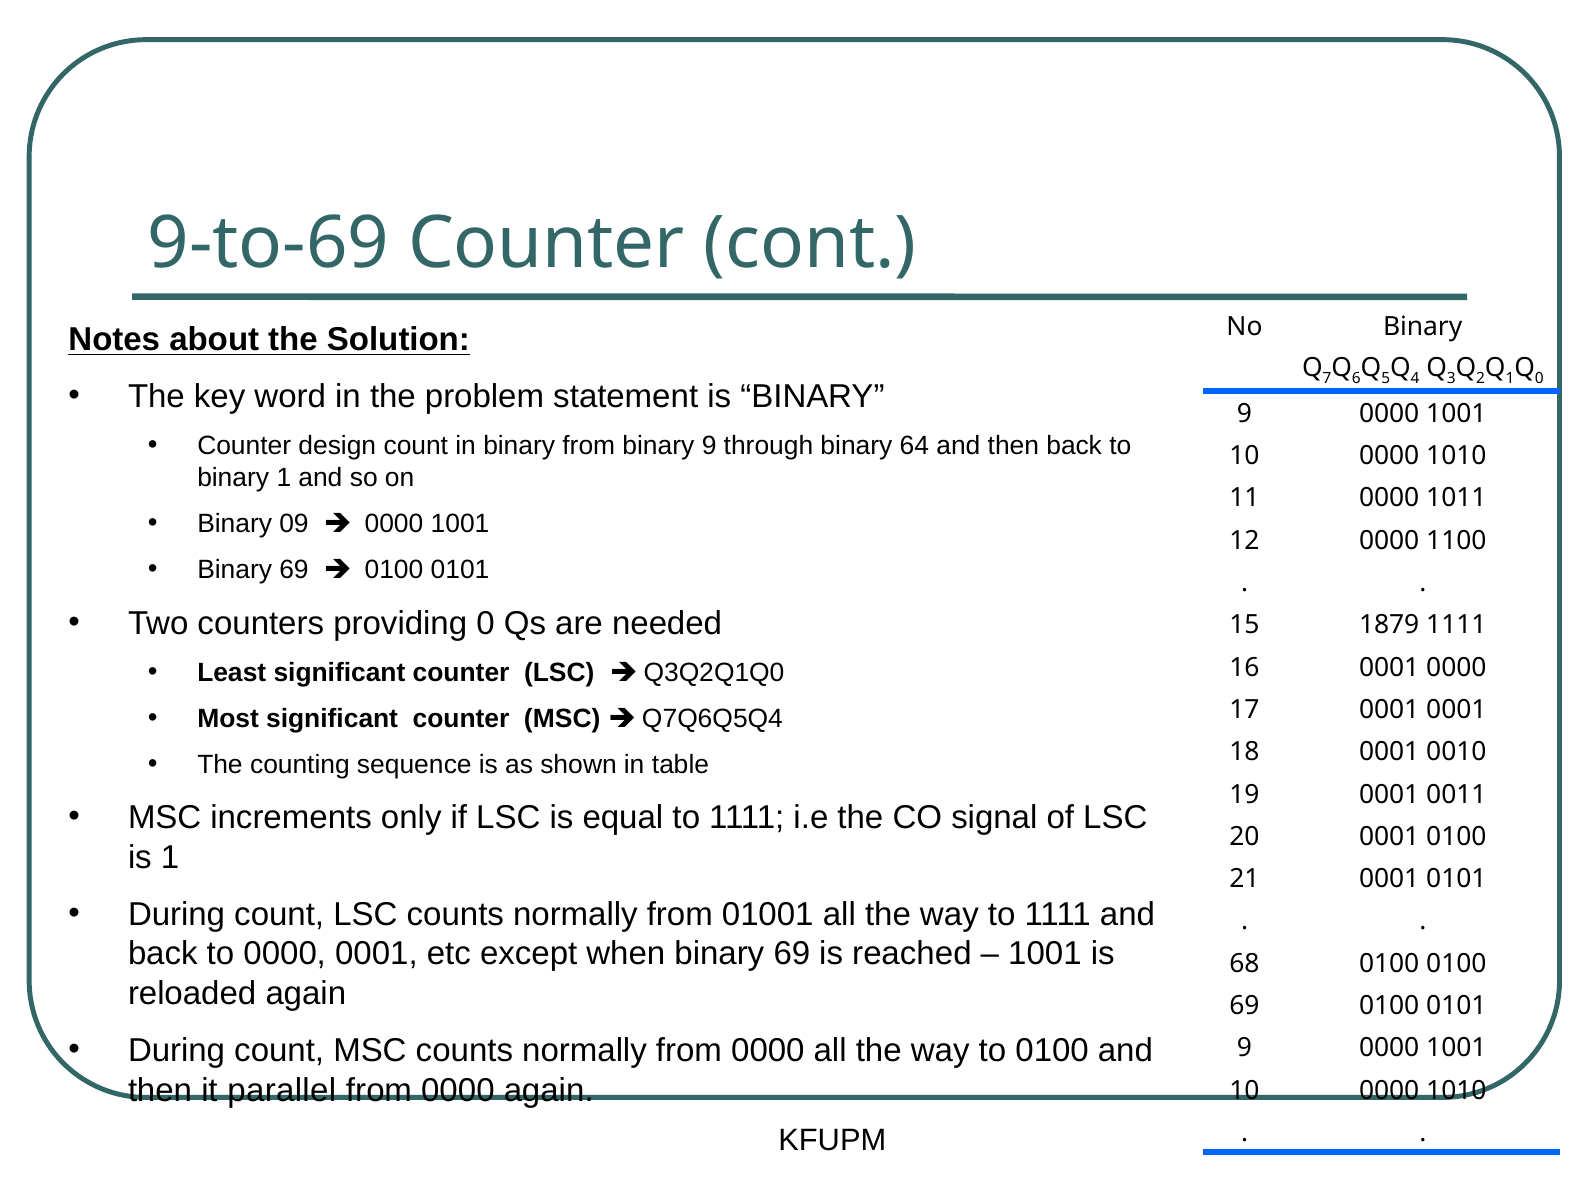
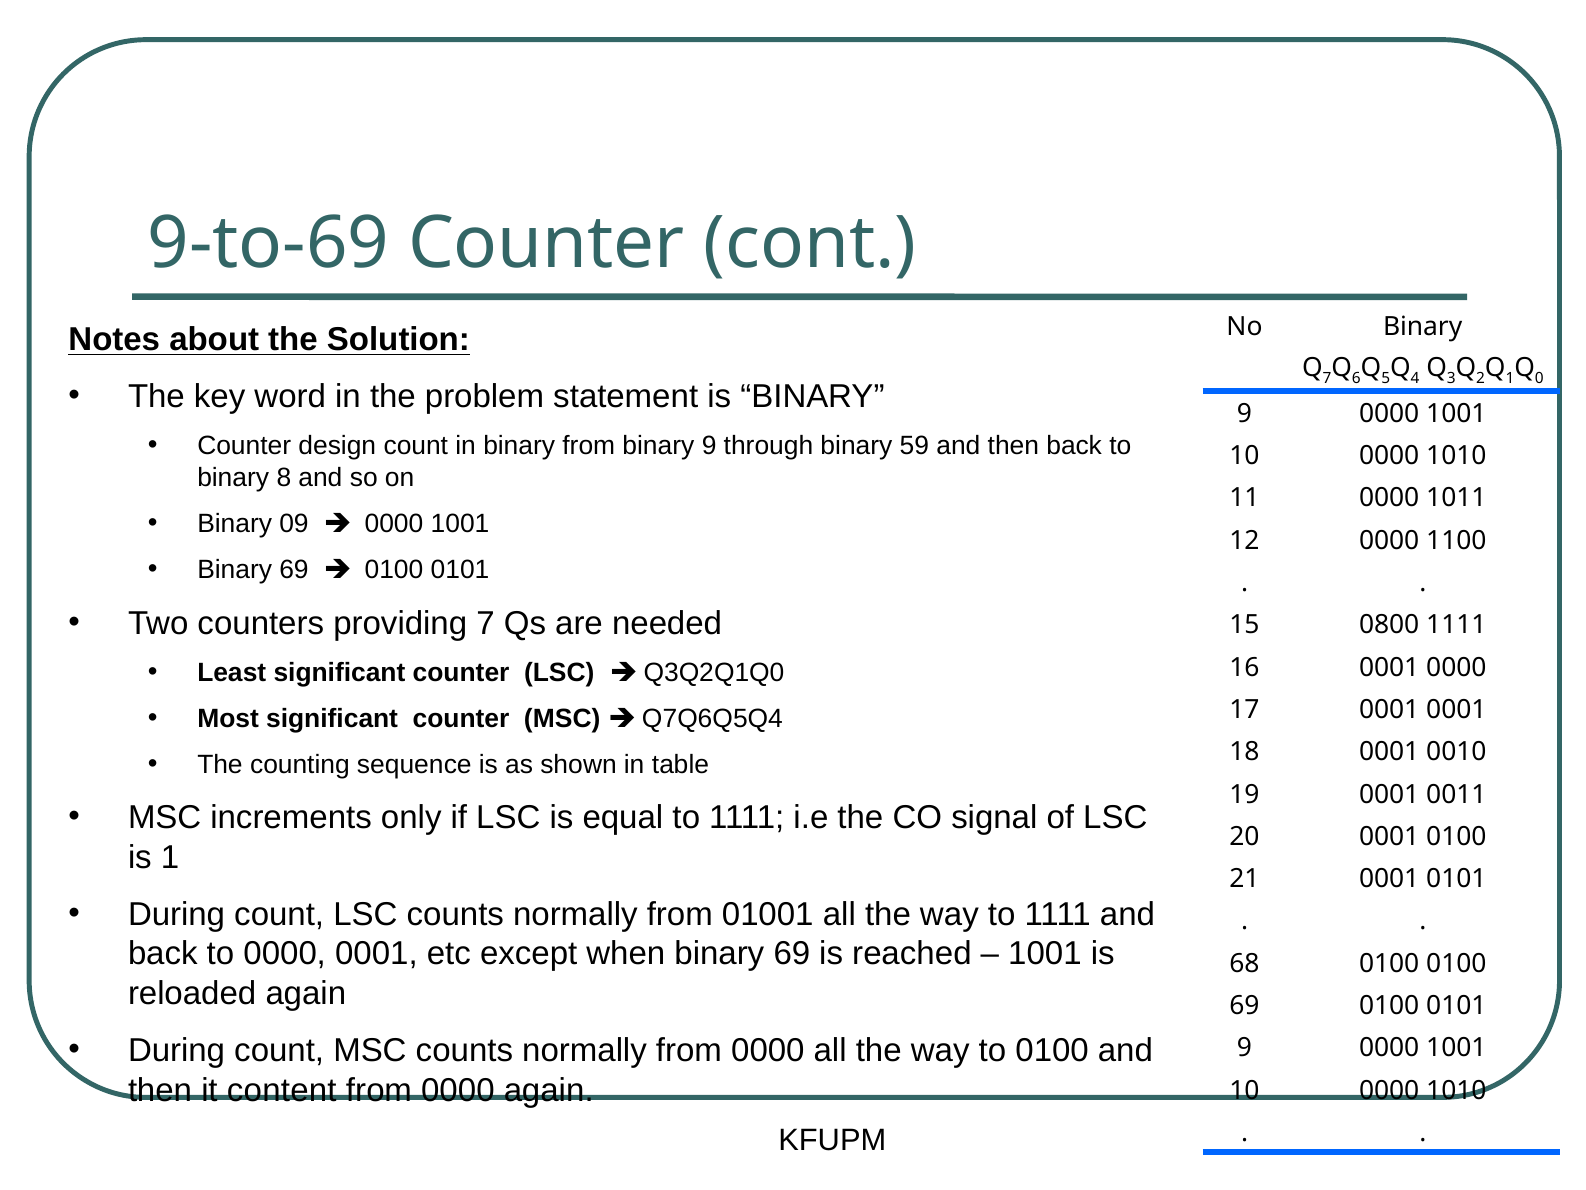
64: 64 -> 59 (914, 446)
binary 1: 1 -> 8 (284, 478)
providing 0: 0 -> 7 (486, 623)
1879: 1879 -> 0800 (1389, 625)
parallel: parallel -> content (282, 1090)
